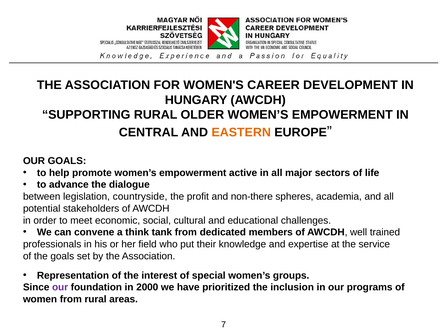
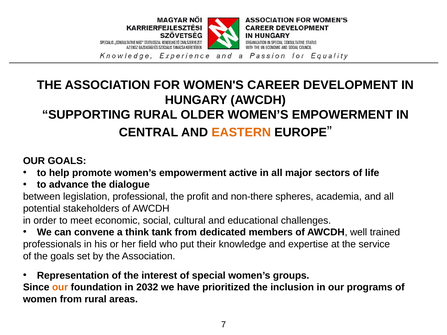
countryside: countryside -> professional (140, 197)
our colour: purple -> orange (60, 288)
2000: 2000 -> 2032 (147, 288)
